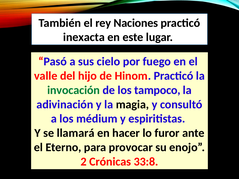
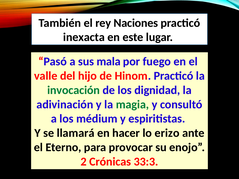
cielo: cielo -> mala (109, 62)
tampoco: tampoco -> dignidad (157, 90)
magia colour: black -> green (132, 105)
furor: furor -> erizo (167, 133)
33:8: 33:8 -> 33:3 (146, 162)
